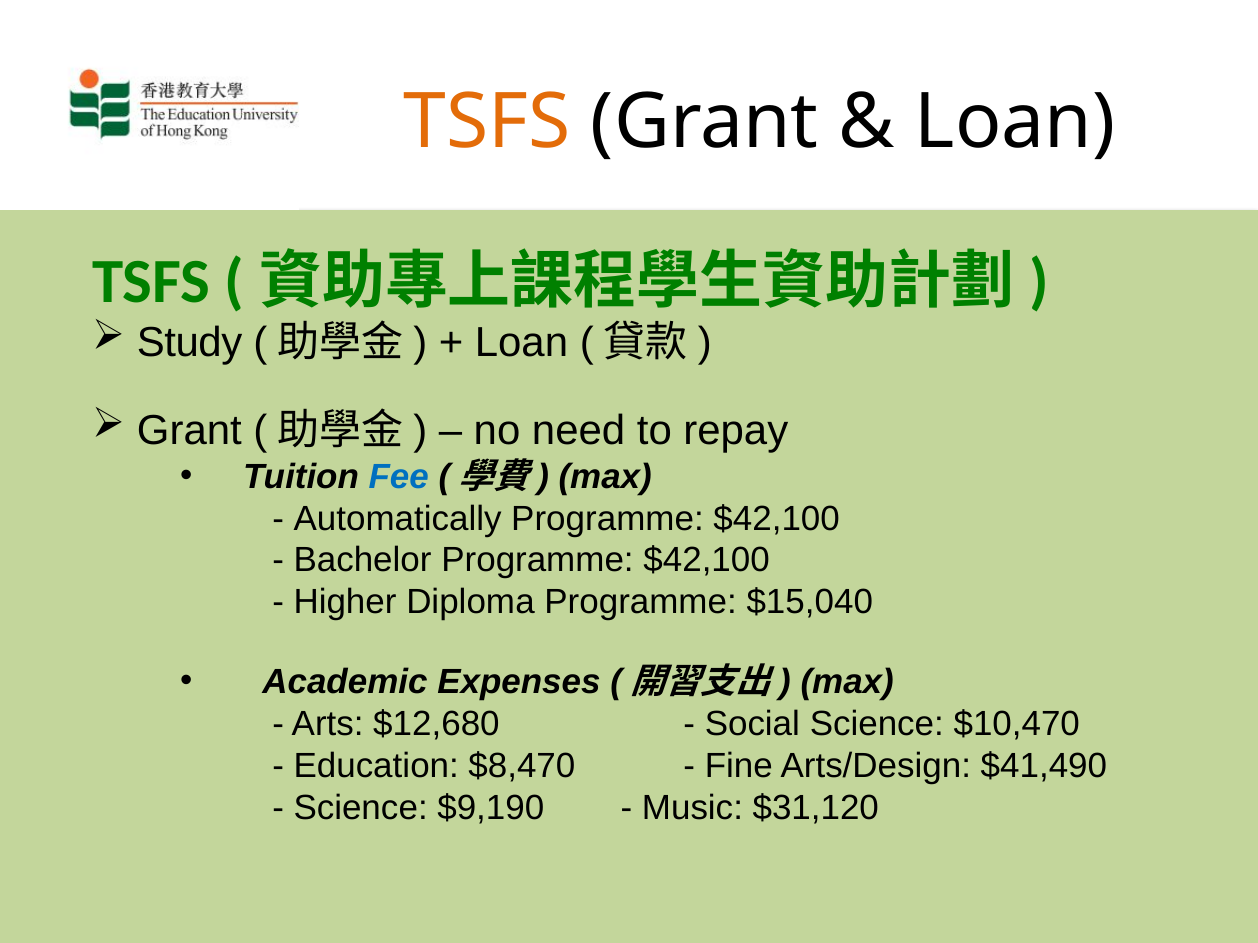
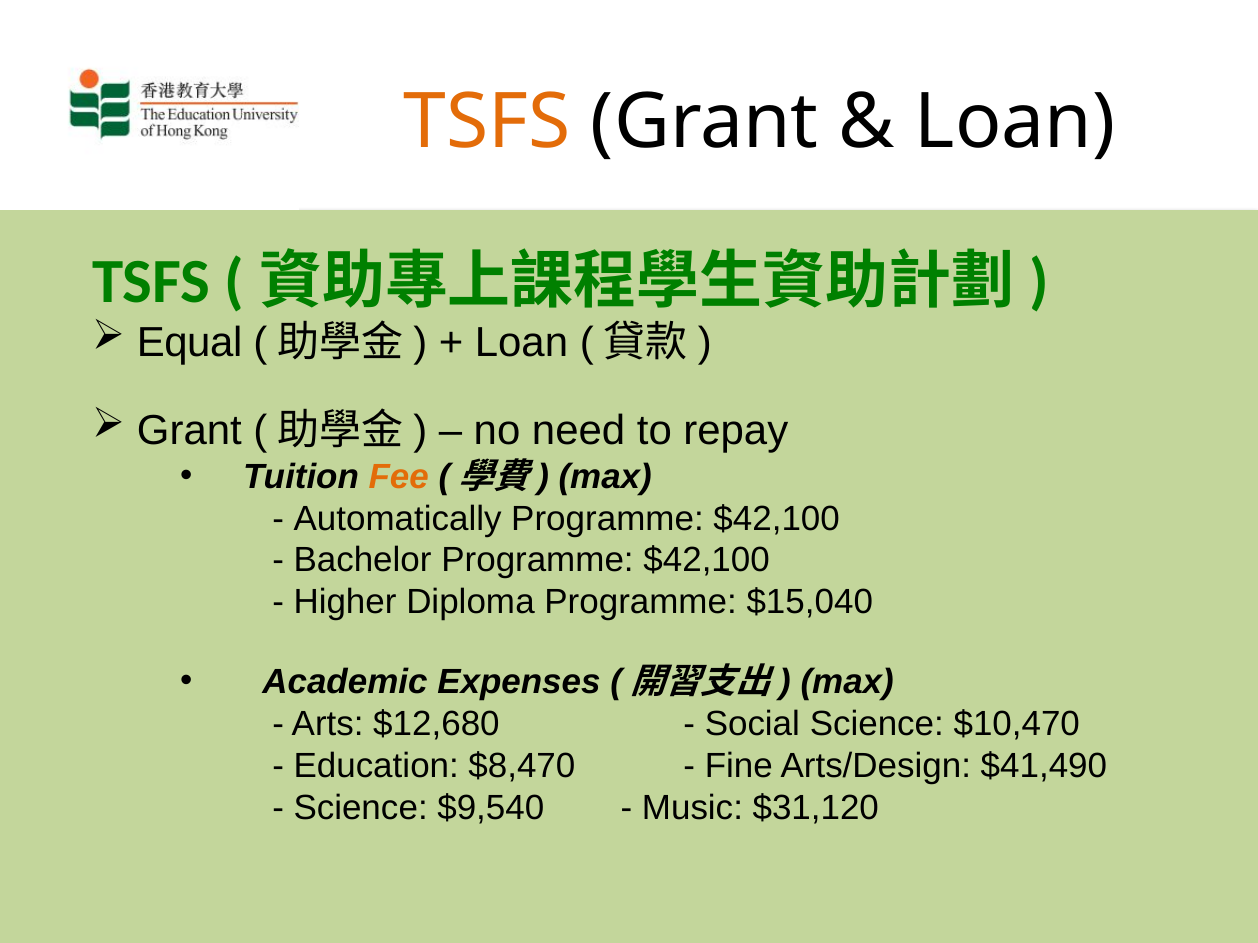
Study: Study -> Equal (190, 343)
Fee colour: blue -> orange (399, 477)
$9,190: $9,190 -> $9,540 (491, 808)
